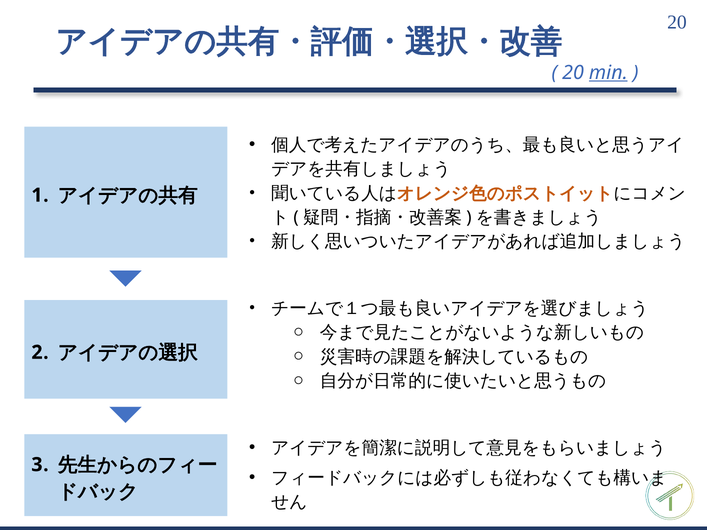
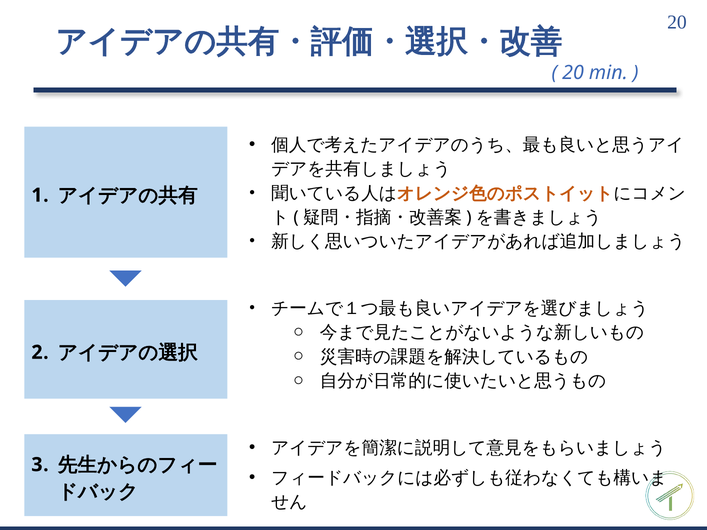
min underline: present -> none (608, 73)
